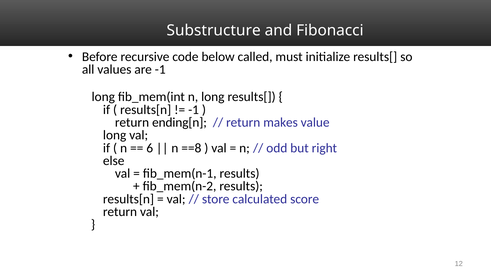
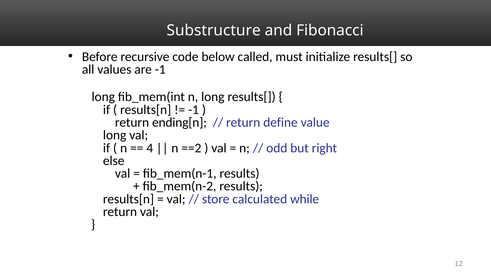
makes: makes -> define (280, 123)
6: 6 -> 4 (150, 148)
==8: ==8 -> ==2 (191, 148)
score: score -> while (305, 199)
